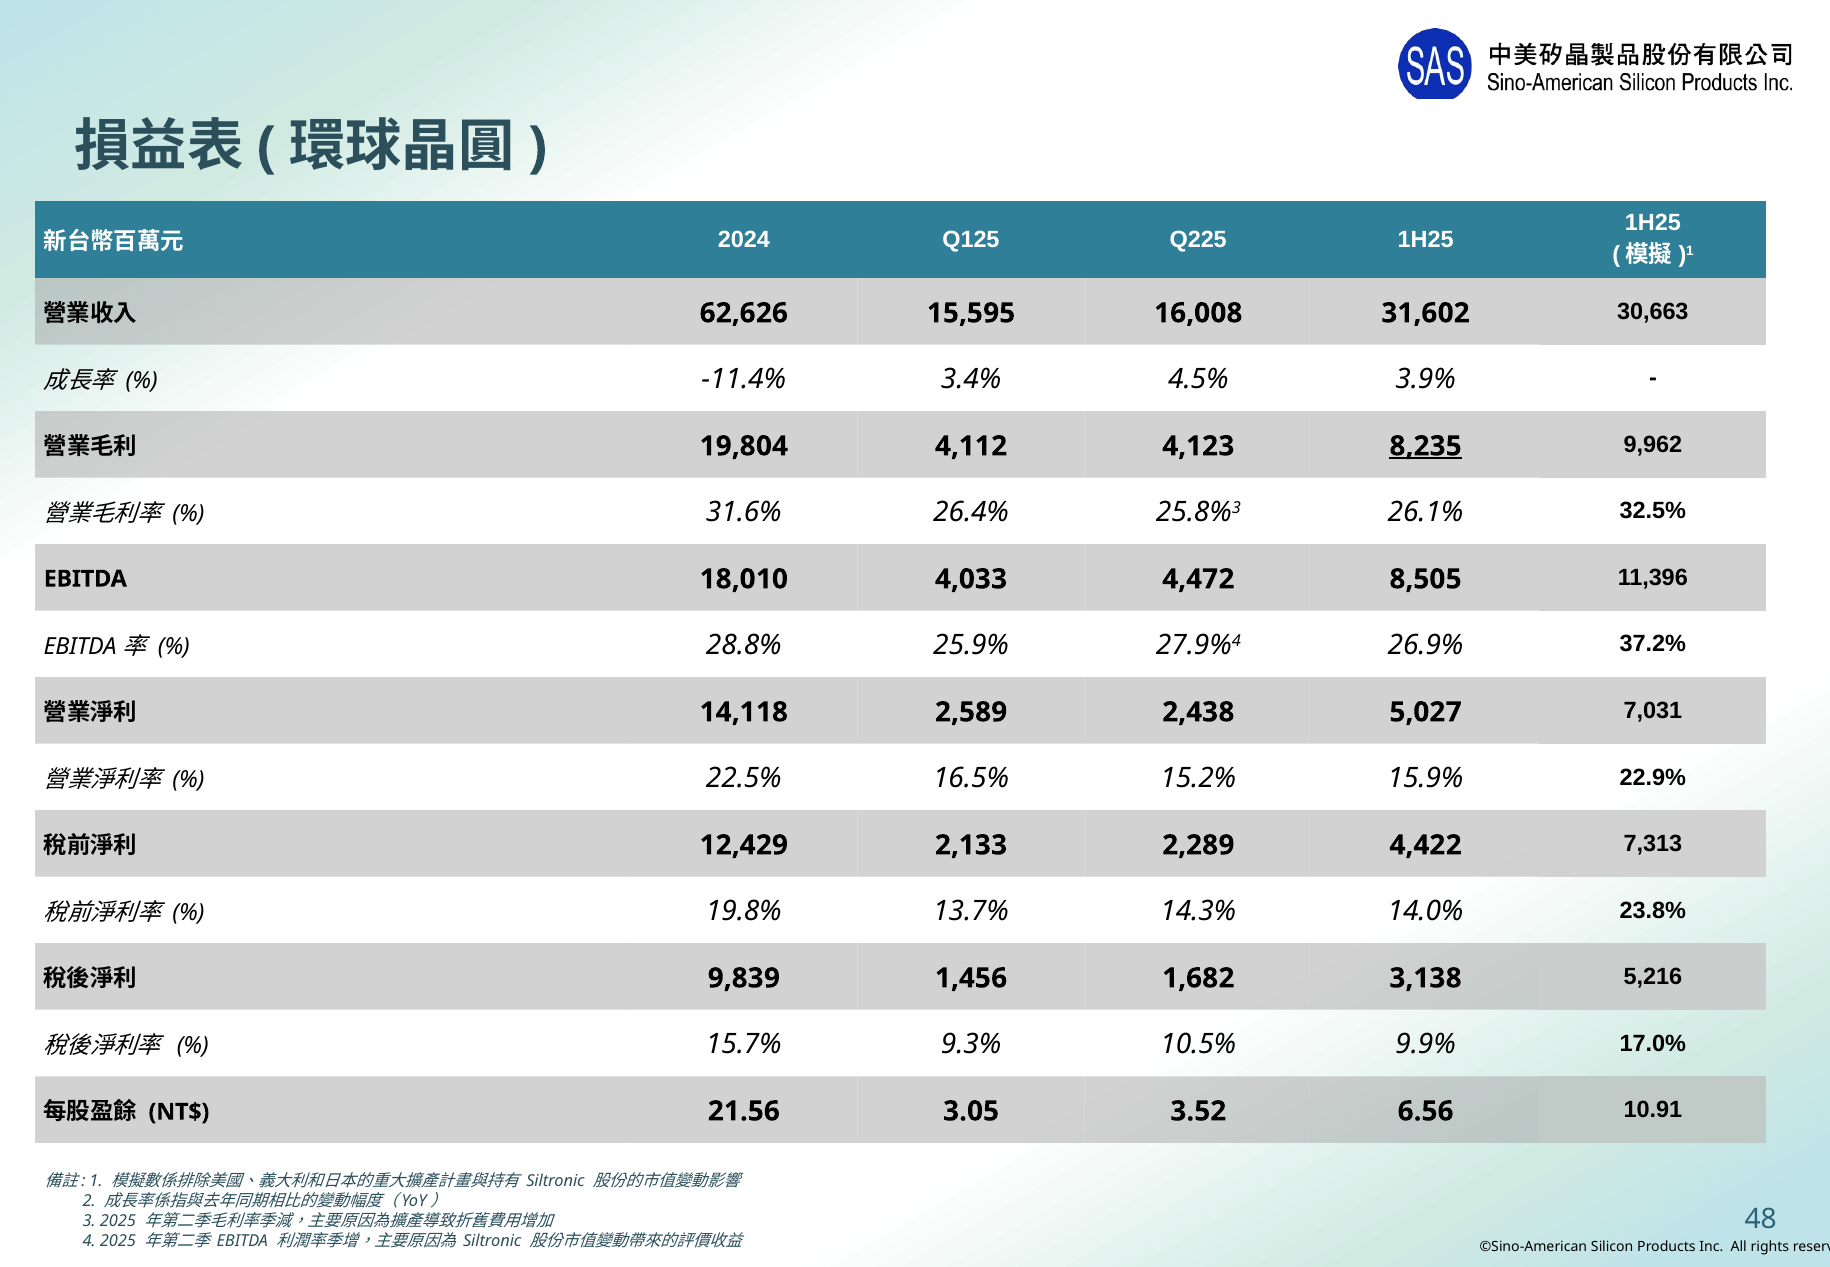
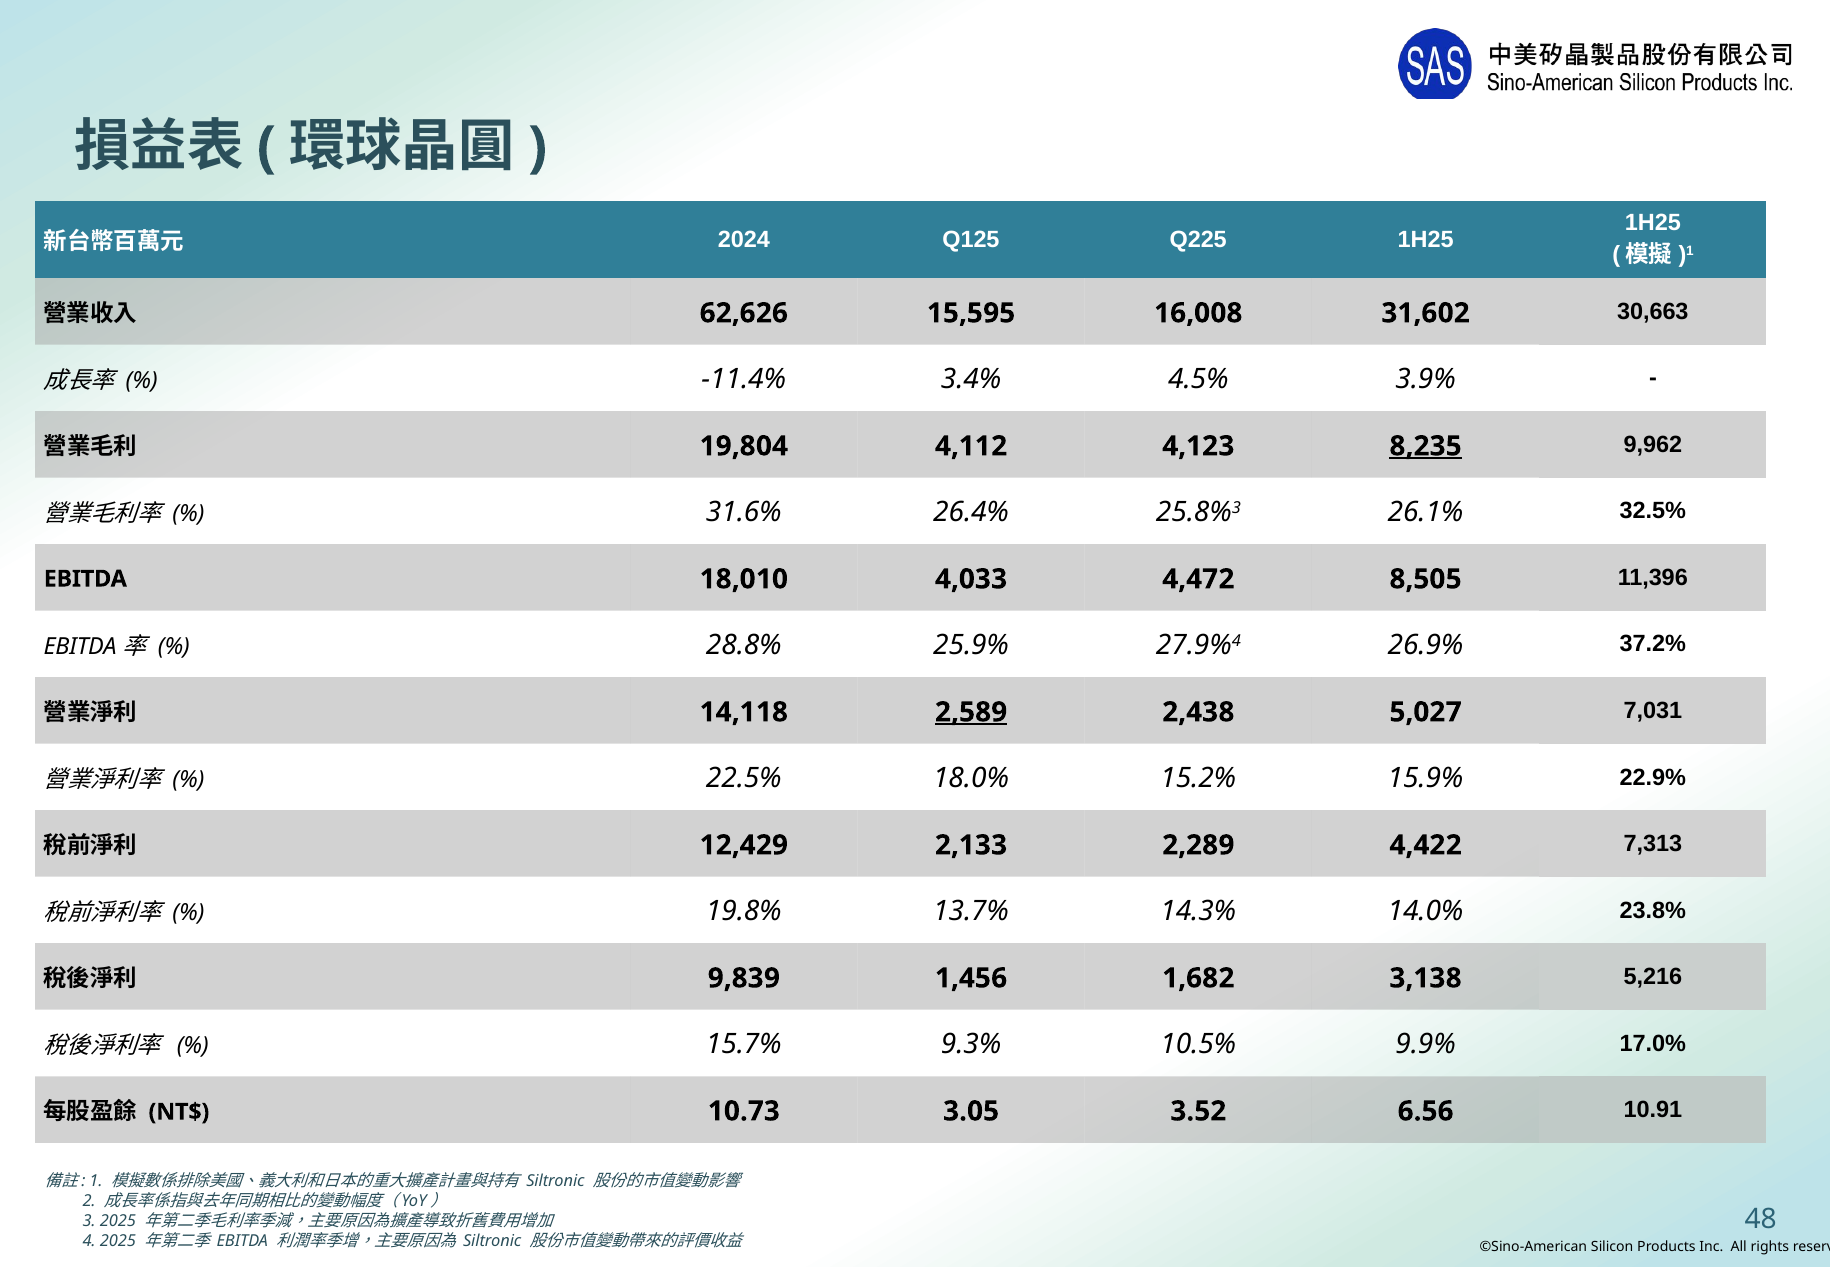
2,589 underline: none -> present (971, 712)
16.5%: 16.5% -> 18.0% (971, 779)
21.56: 21.56 -> 10.73 (744, 1111)
